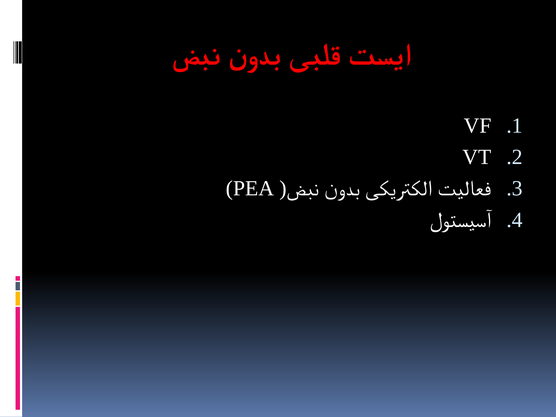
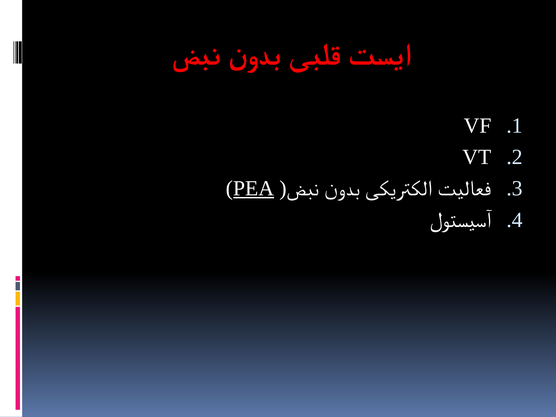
PEA underline: none -> present (254, 189)
